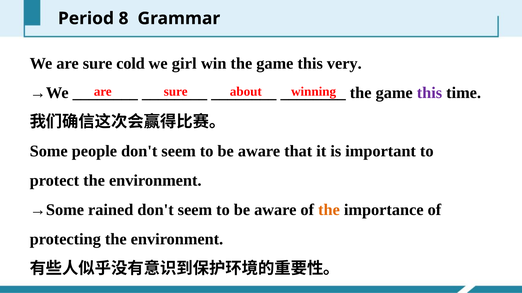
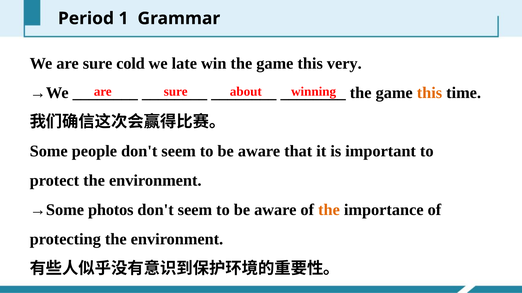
8: 8 -> 1 (124, 18)
girl: girl -> late (184, 63)
this colour: purple -> orange (429, 93)
rained: rained -> photos (111, 210)
